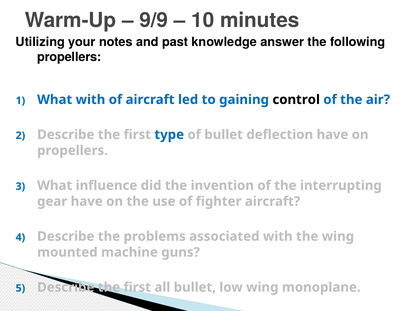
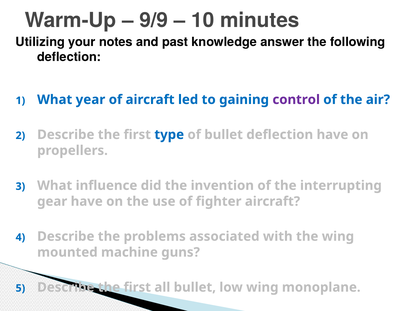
propellers: propellers -> deflection (69, 57)
What with: with -> year (90, 100)
control colour: black -> purple (296, 100)
